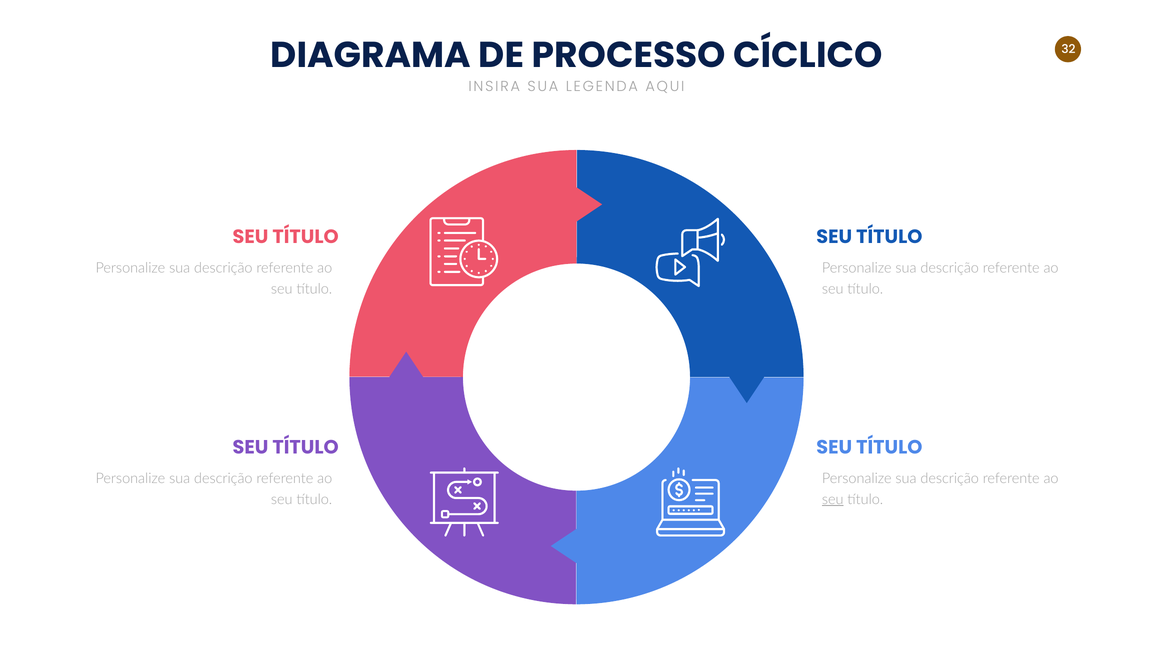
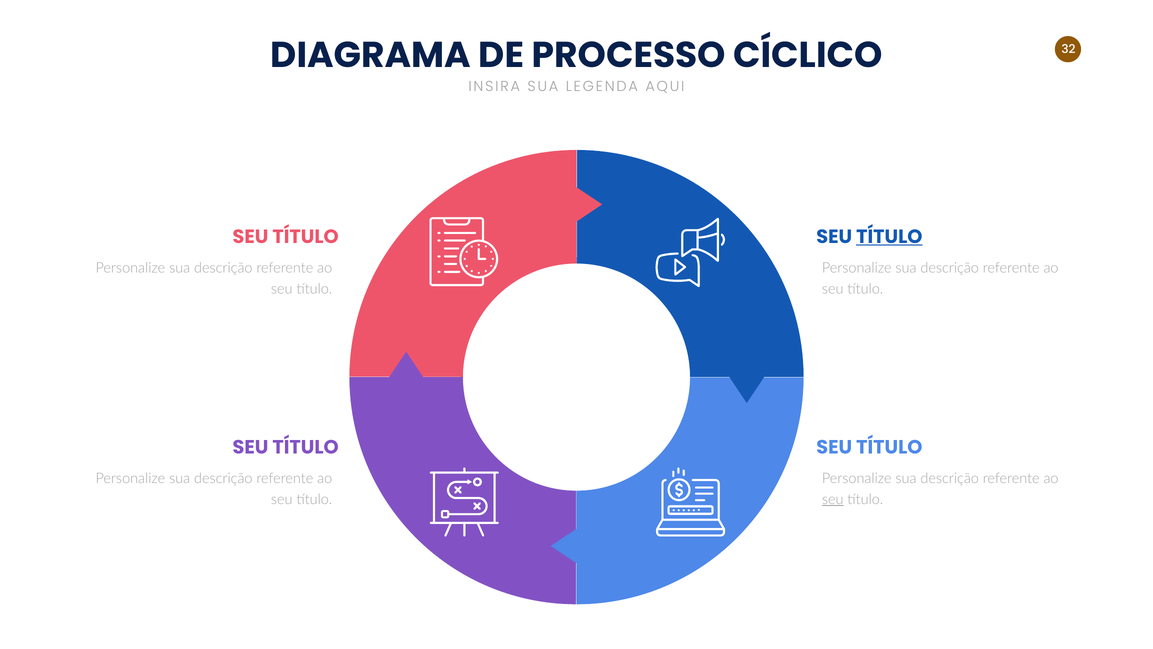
TÍTULO underline: none -> present (889, 237)
